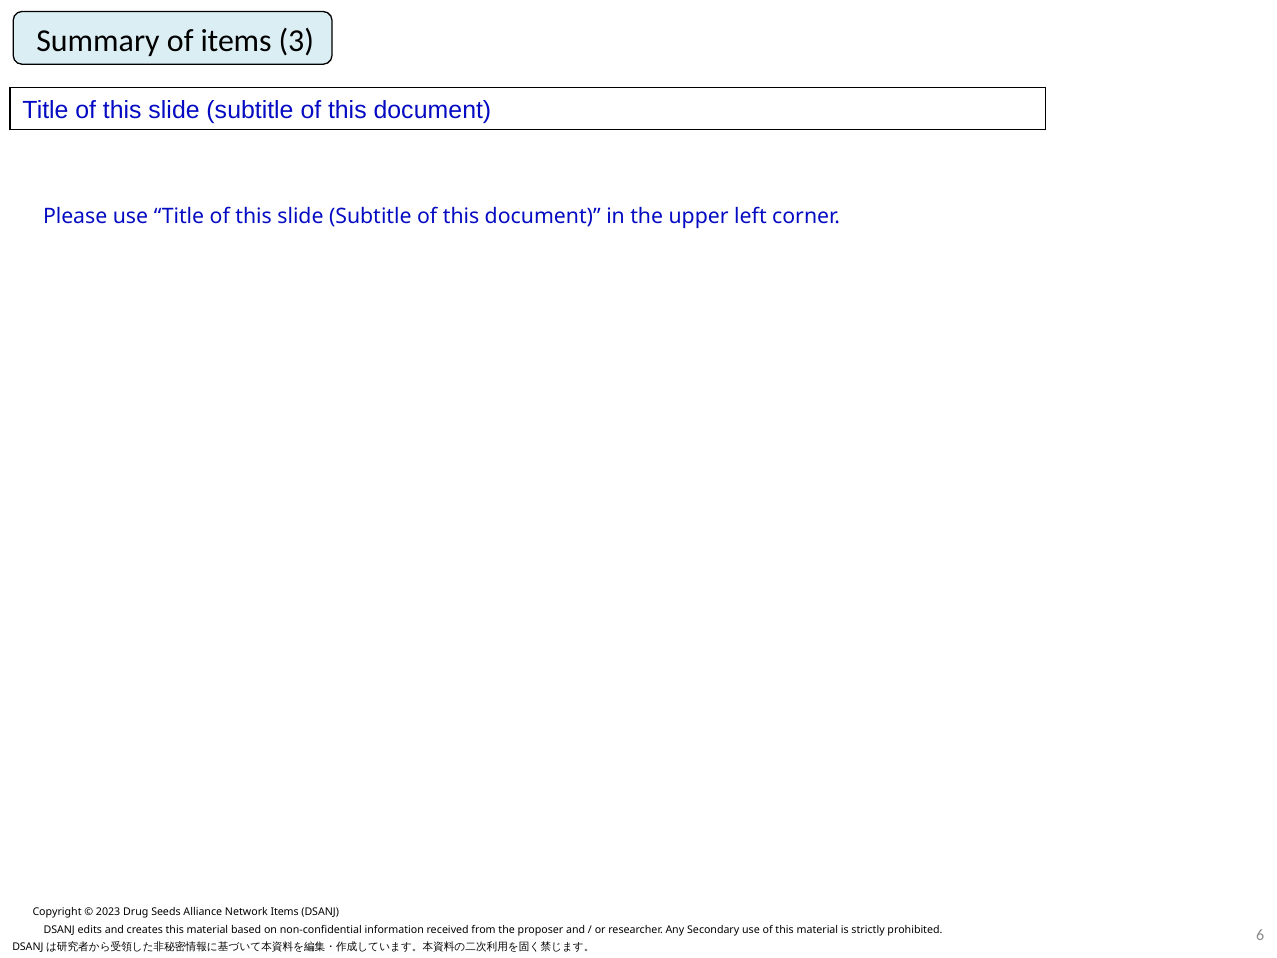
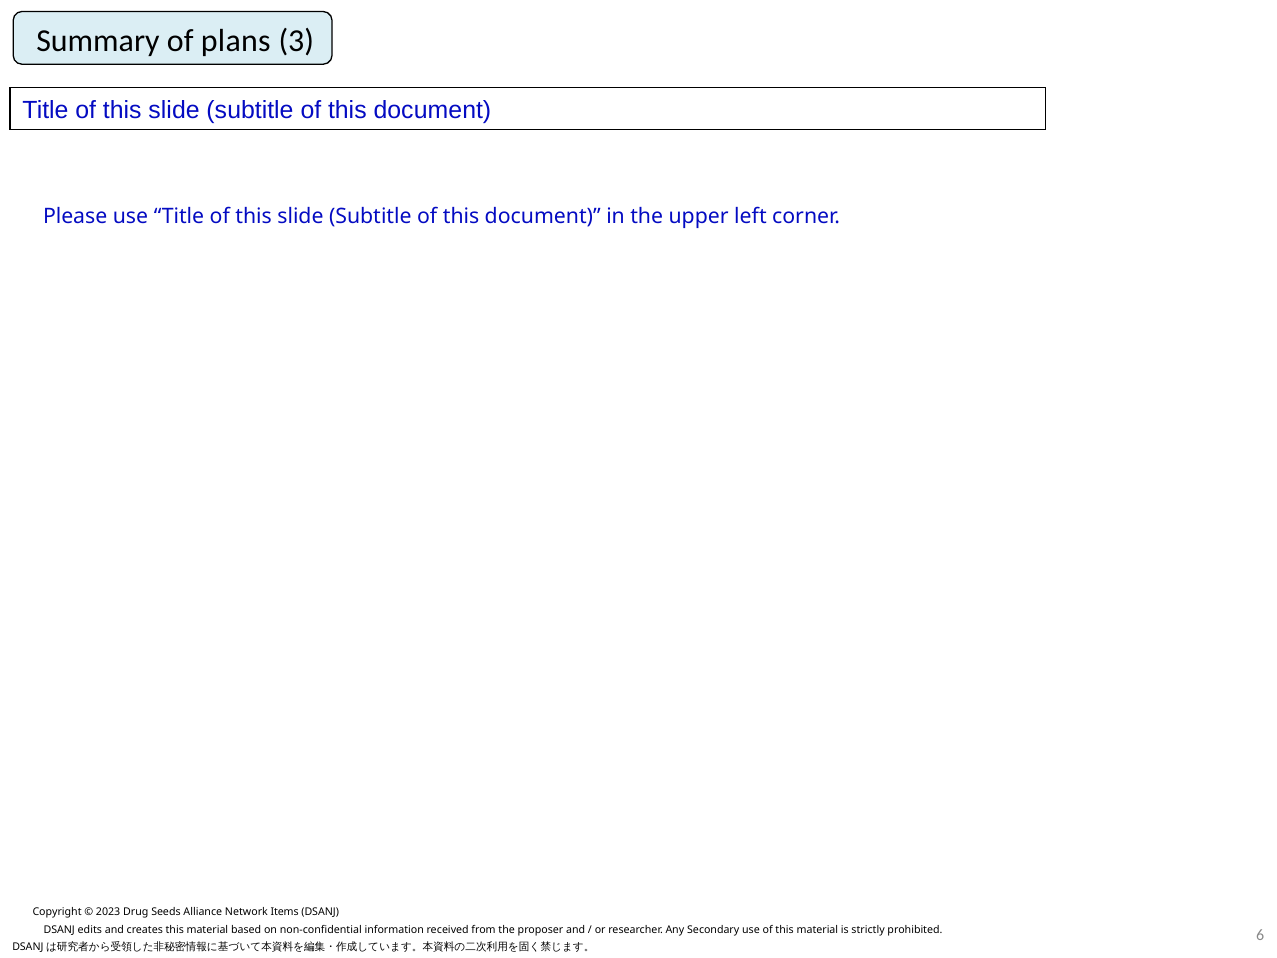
of items: items -> plans (236, 41)
